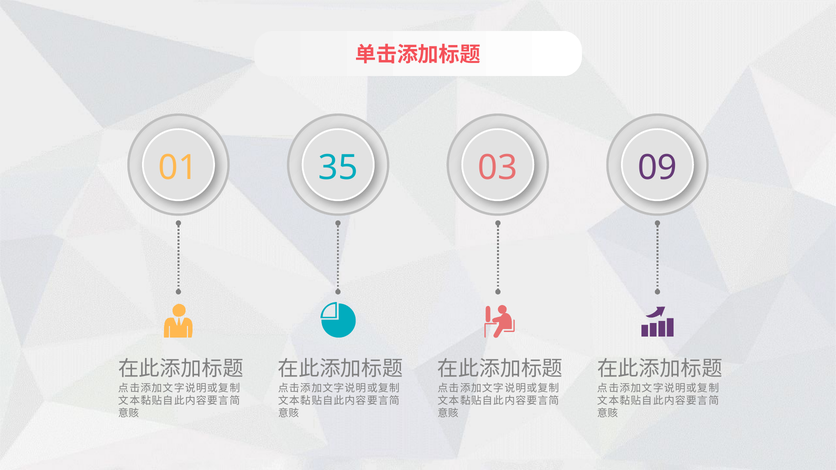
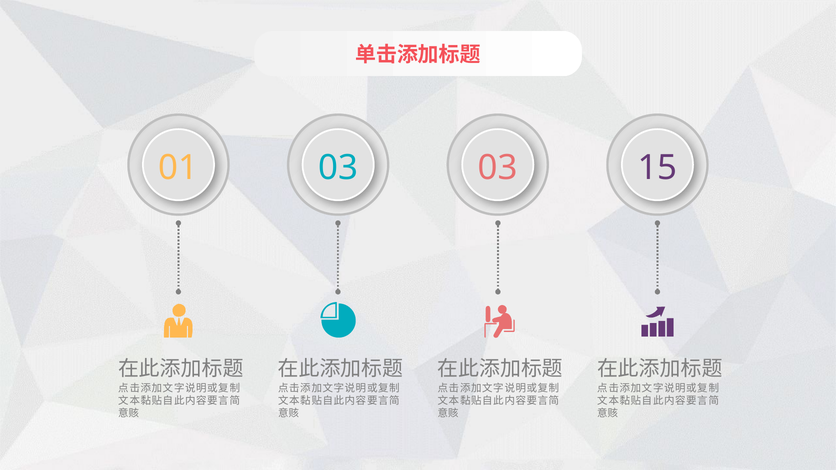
01 35: 35 -> 03 (338, 168)
09: 09 -> 15 (657, 168)
